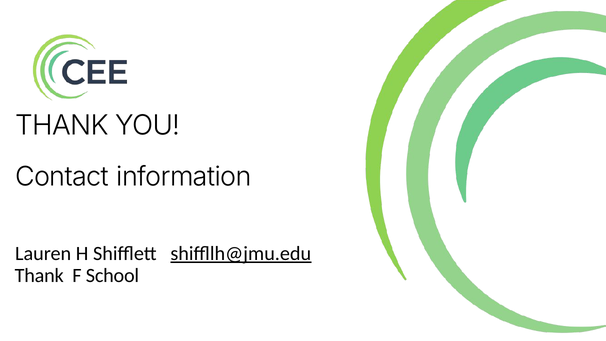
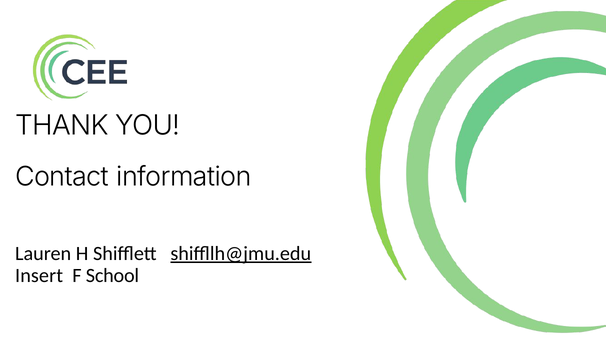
Thank: Thank -> Insert (39, 276)
